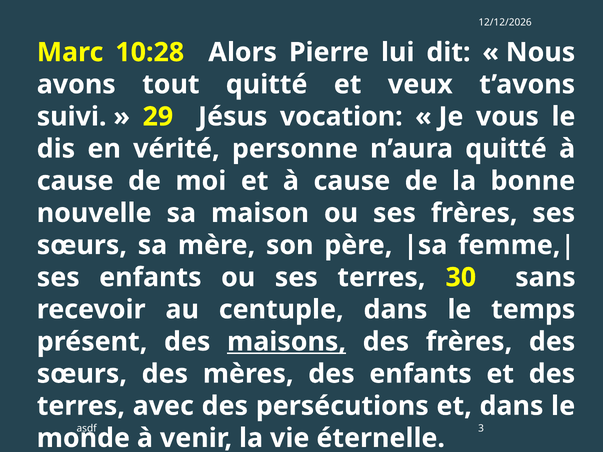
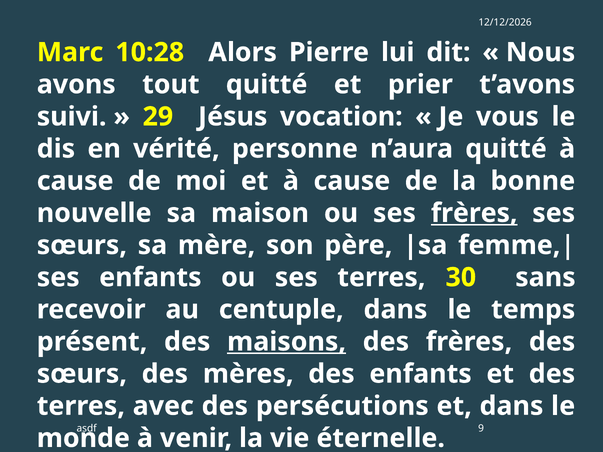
veux: veux -> prier (420, 85)
frères underline: none -> present (474, 213)
3: 3 -> 9 (481, 429)
